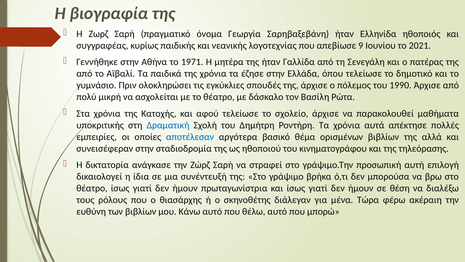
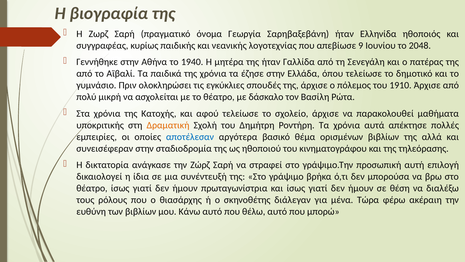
2021: 2021 -> 2048 (420, 45)
1971: 1971 -> 1940 (192, 62)
1990: 1990 -> 1910 (400, 85)
Δραματική colour: blue -> orange (168, 125)
